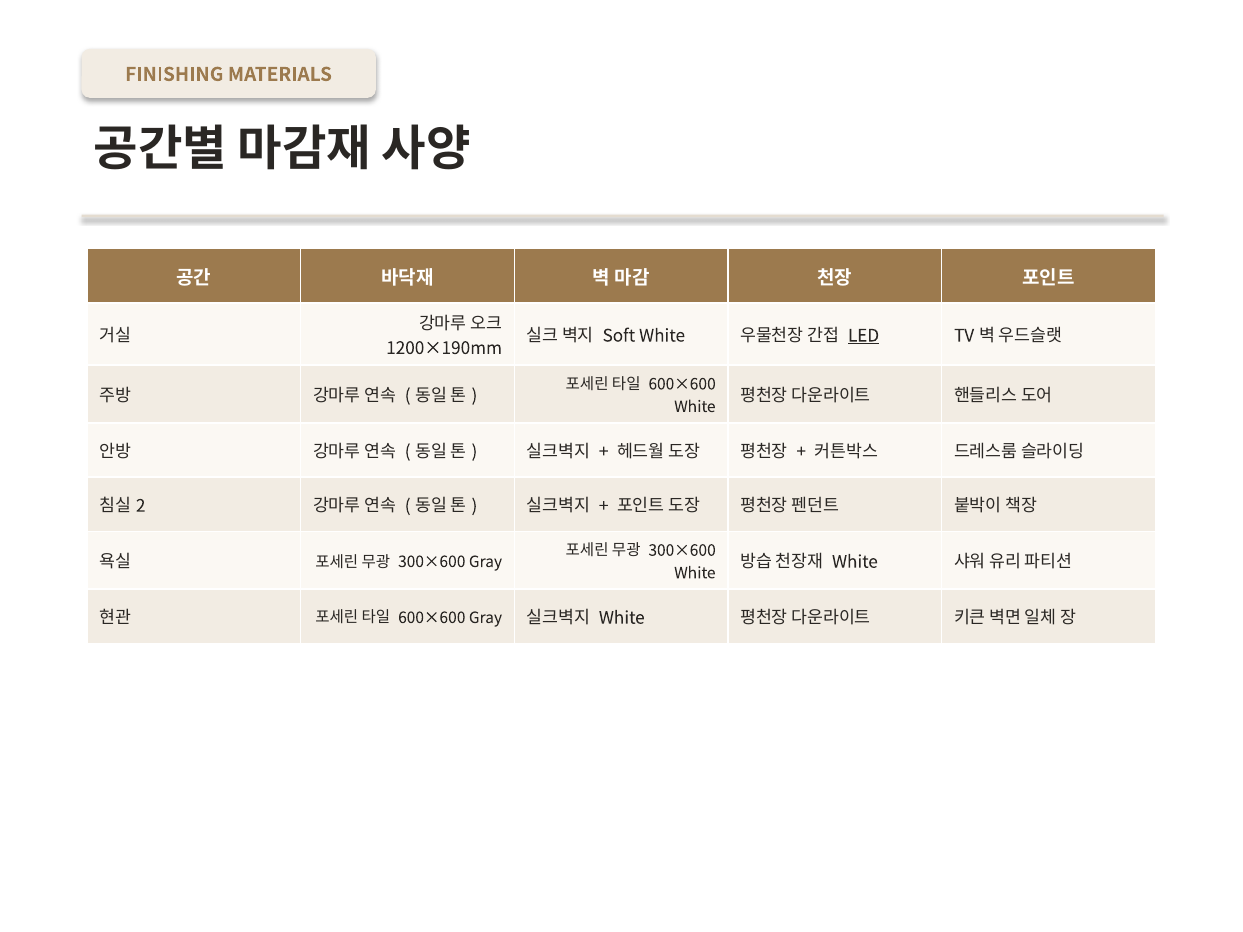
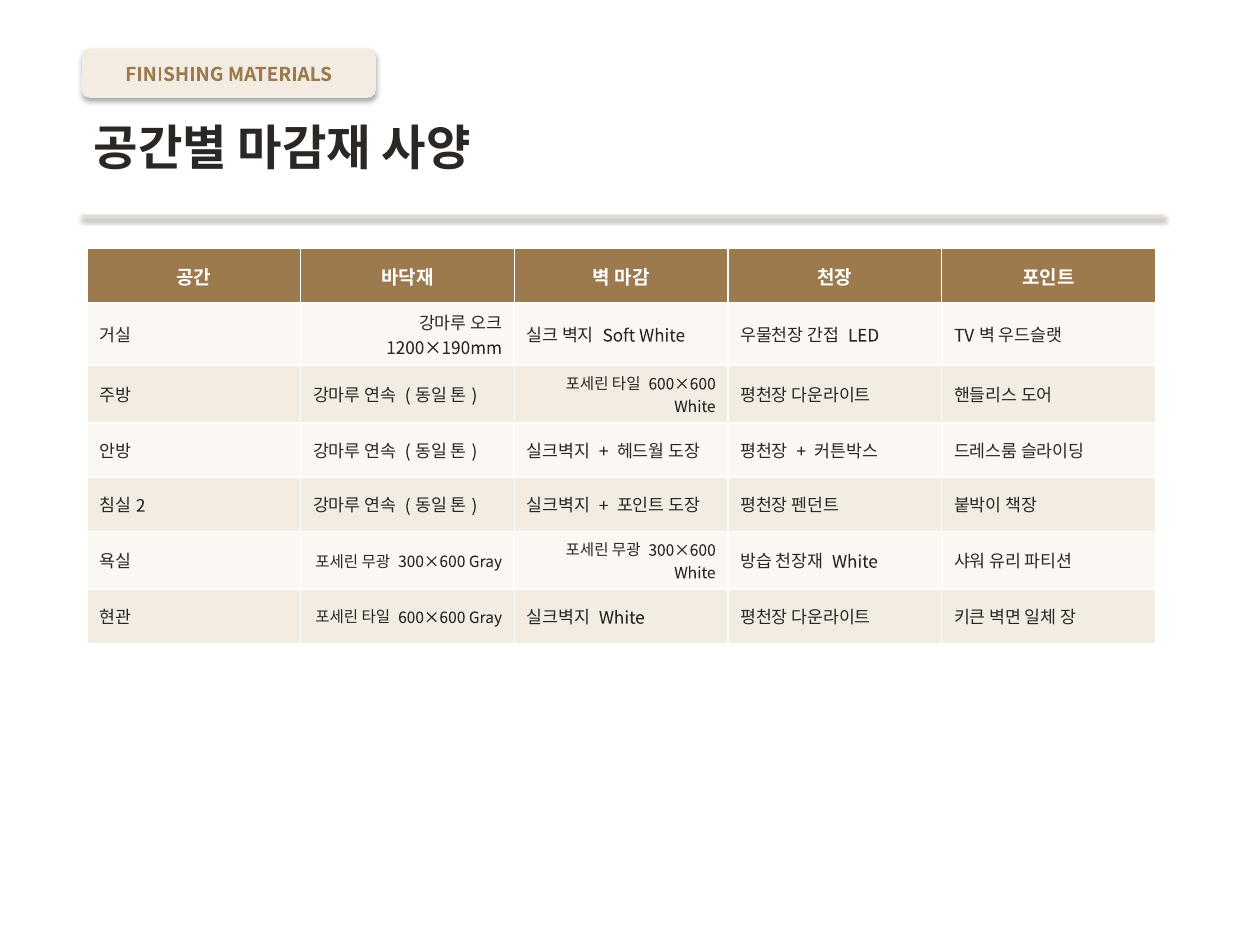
LED underline: present -> none (864, 336)
